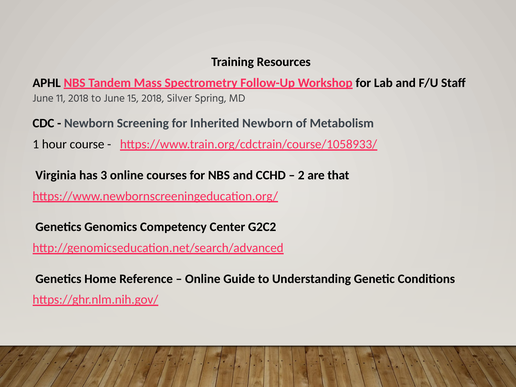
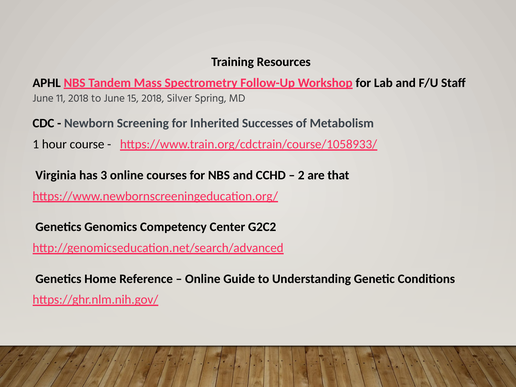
Inherited Newborn: Newborn -> Successes (268, 123)
